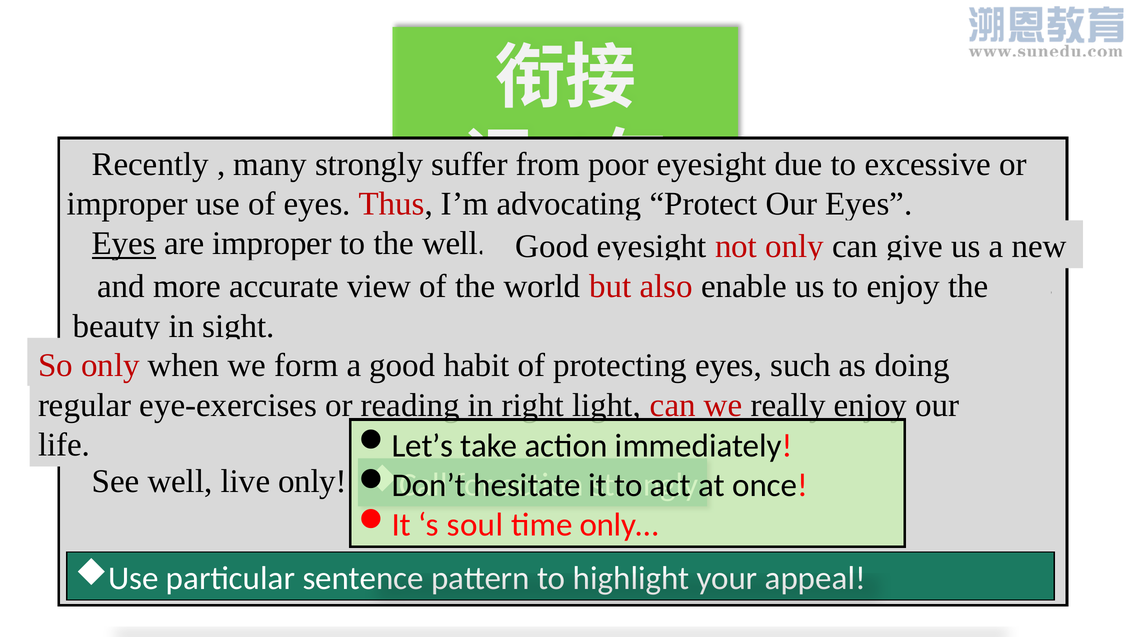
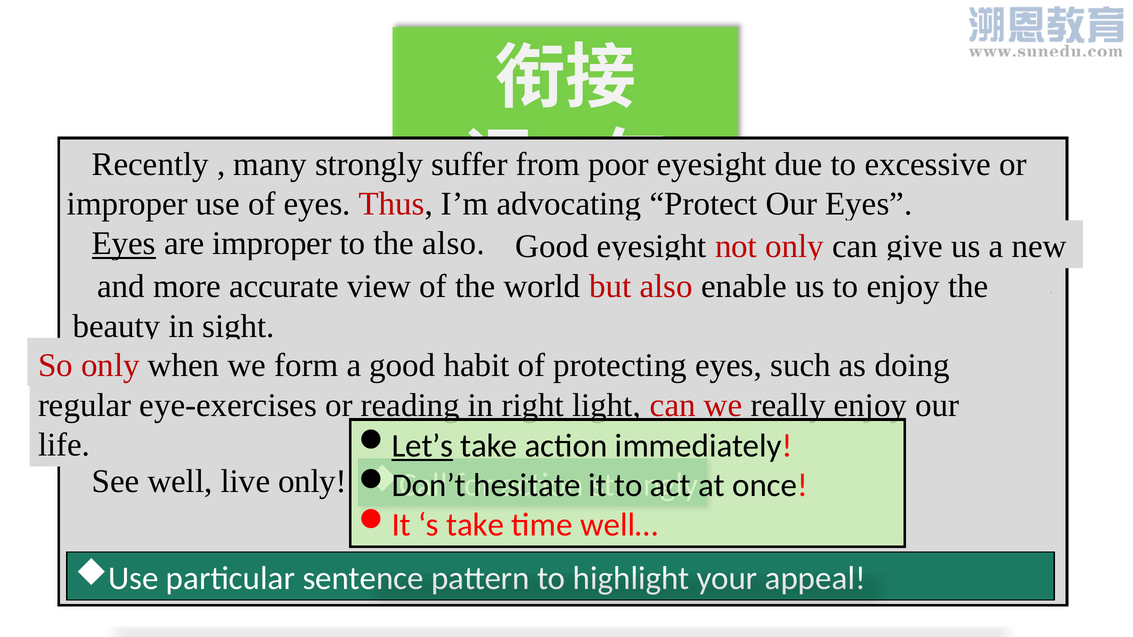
the well: well -> also (454, 244)
Let’s underline: none -> present (422, 446)
s soul: soul -> take (475, 525)
only…: only… -> well… (619, 525)
